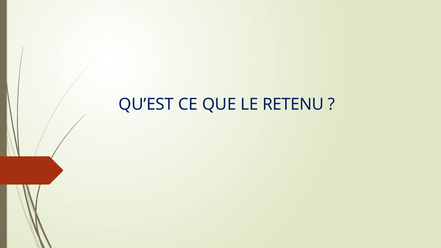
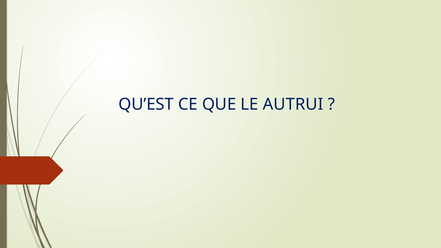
RETENU: RETENU -> AUTRUI (293, 104)
